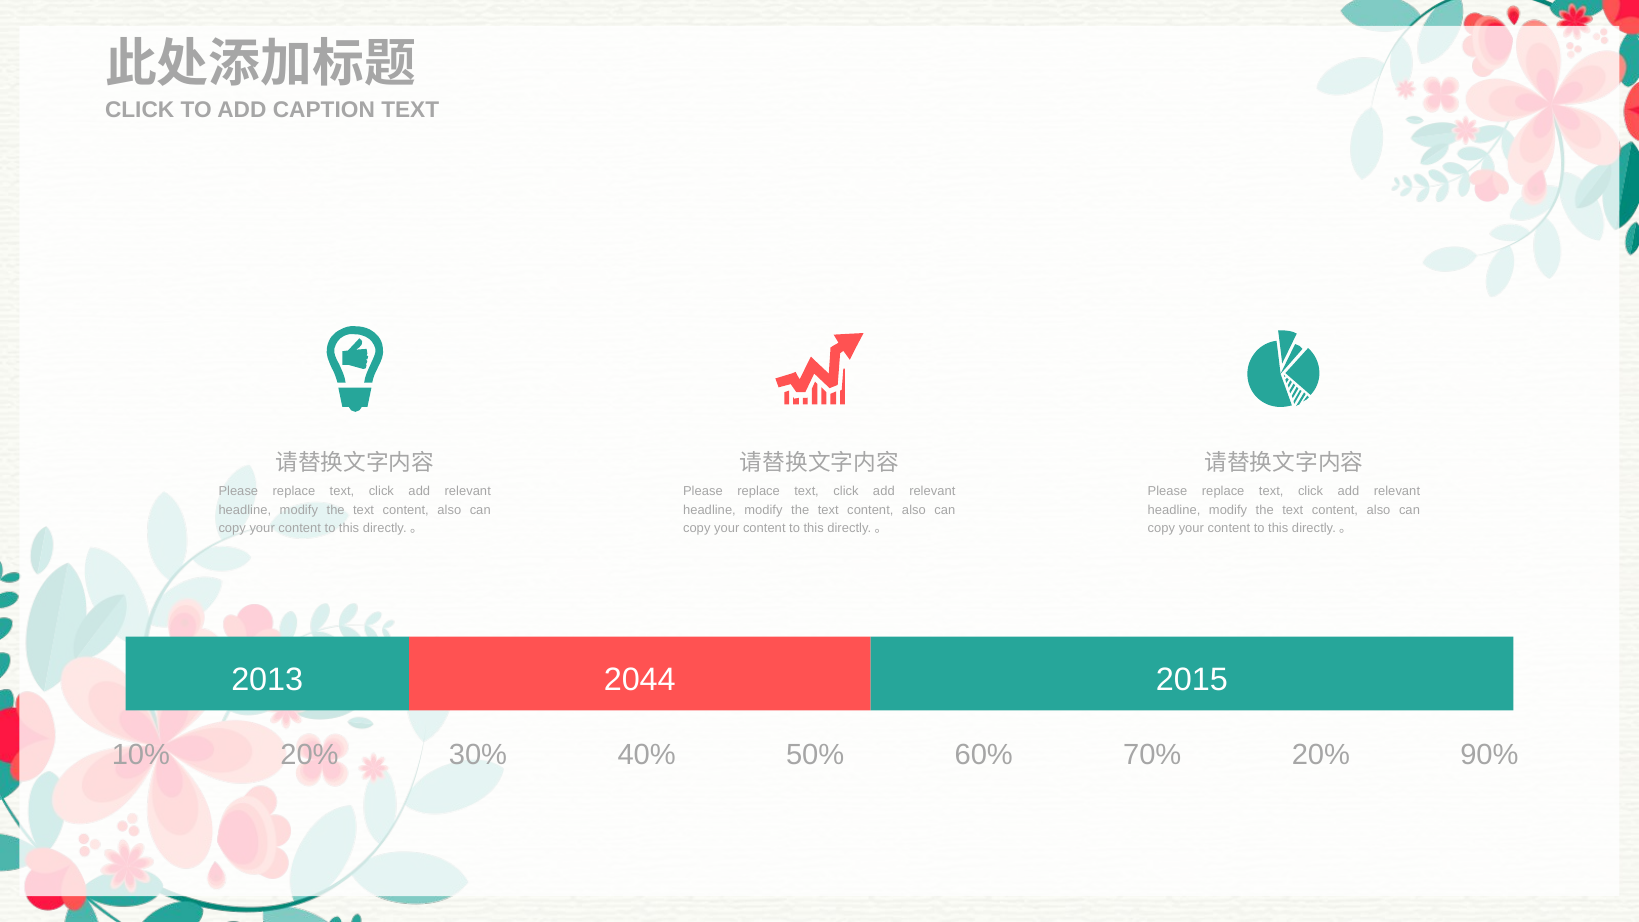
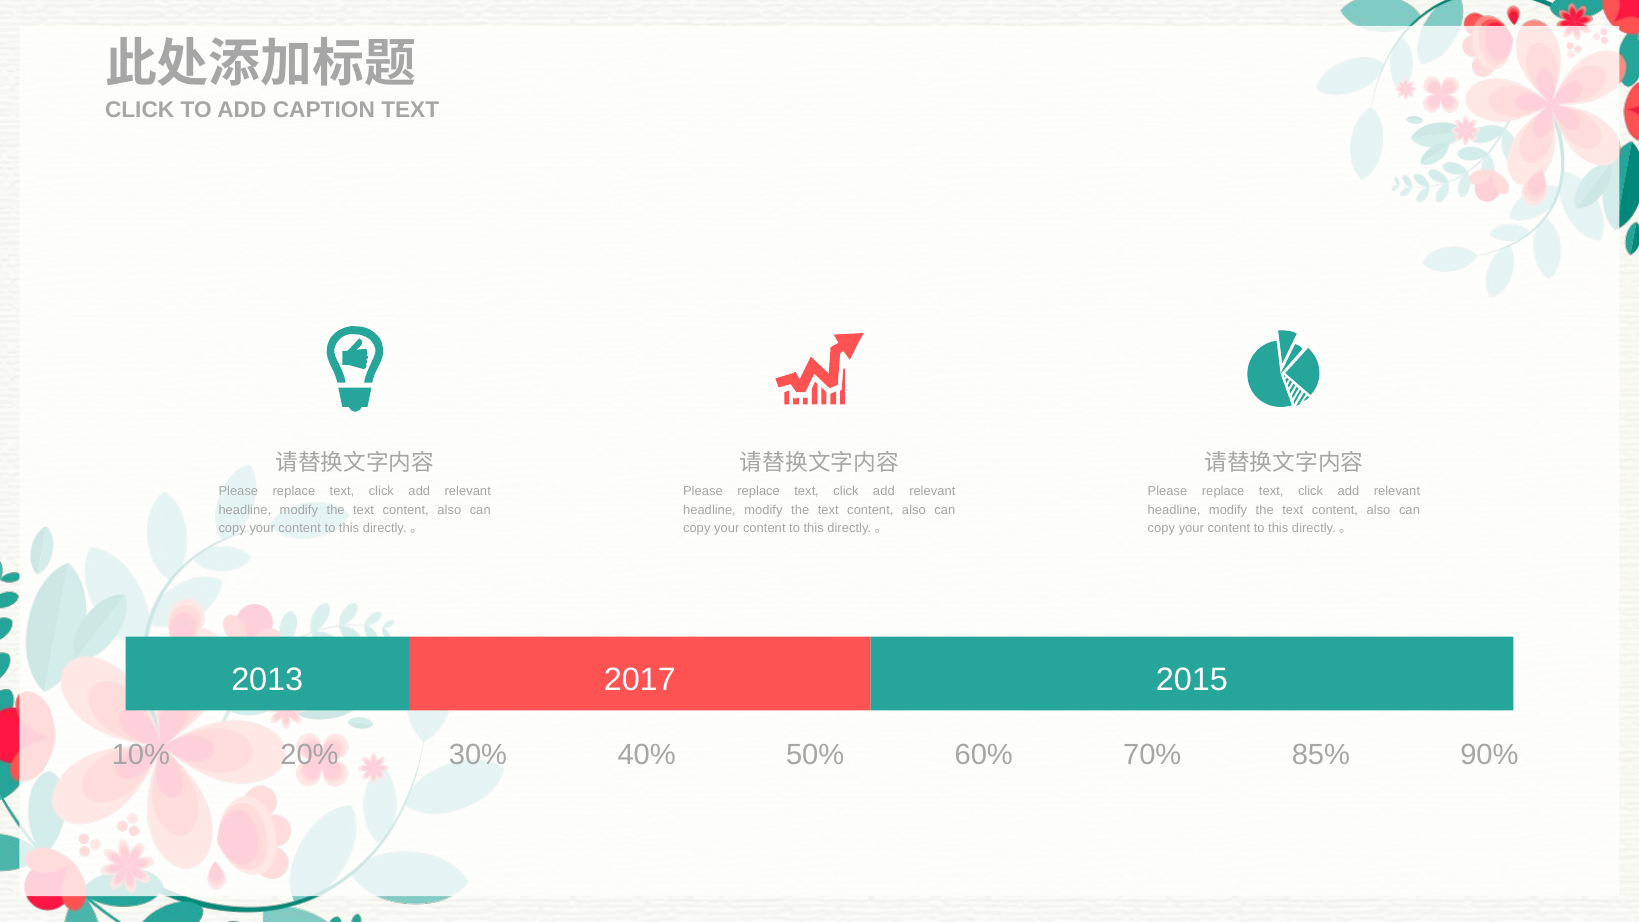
2044: 2044 -> 2017 (640, 680)
70% 20%: 20% -> 85% (1321, 755)
